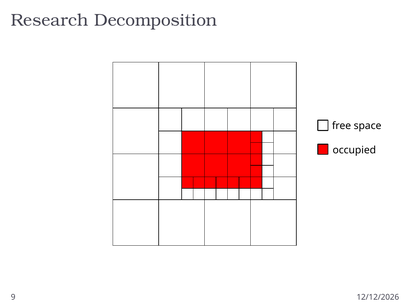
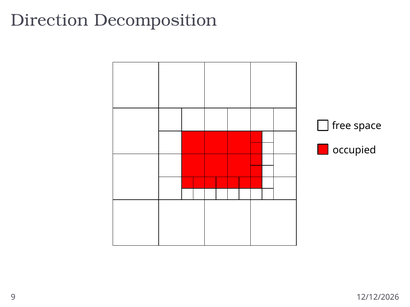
Research: Research -> Direction (50, 20)
